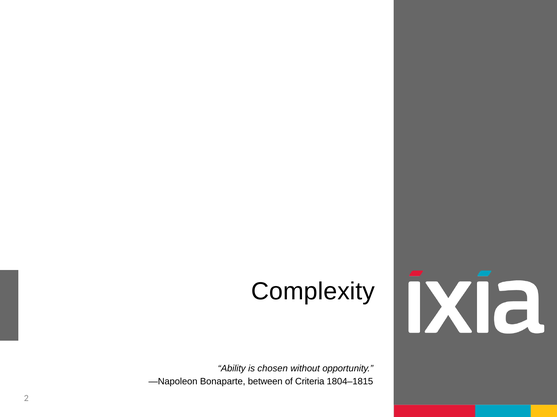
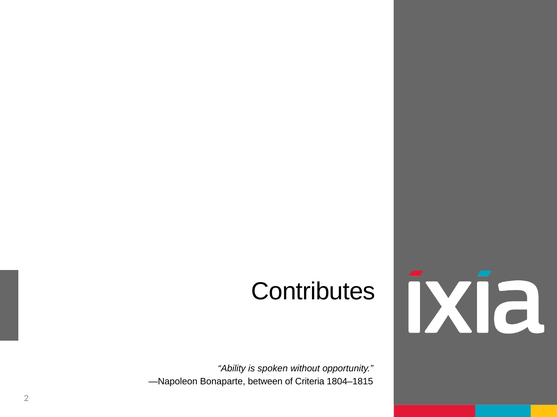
Complexity: Complexity -> Contributes (313, 292)
chosen: chosen -> spoken (273, 369)
